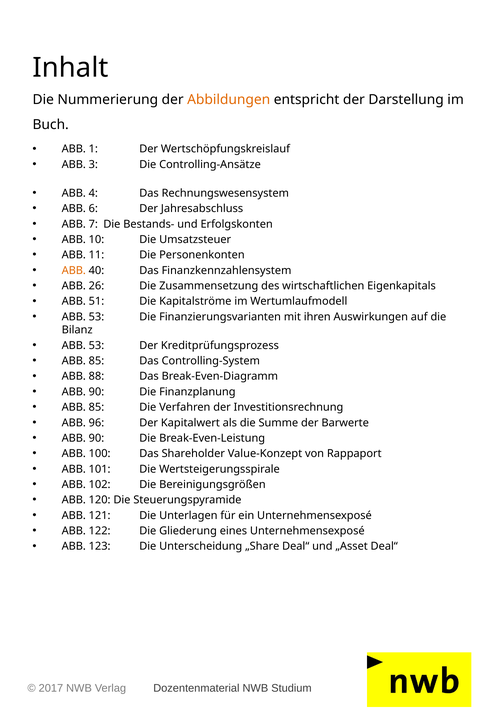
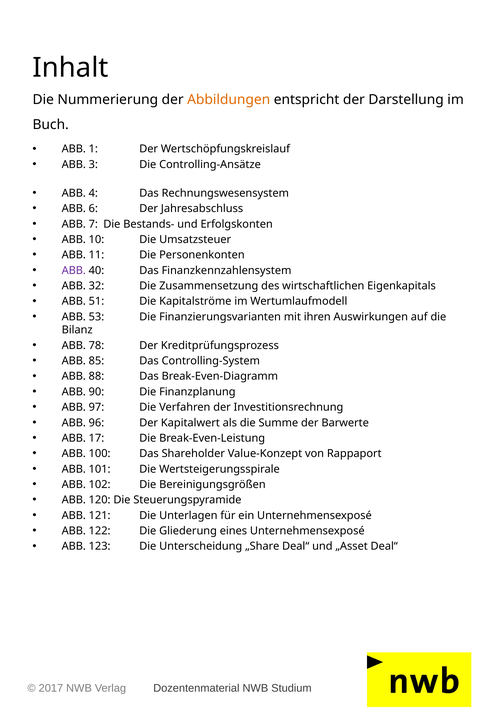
ABB colour: orange -> purple (74, 270)
26: 26 -> 32 (96, 286)
53: 53 -> 78 (96, 345)
85: 85 -> 97 (96, 407)
90: 90 -> 17 (96, 438)
